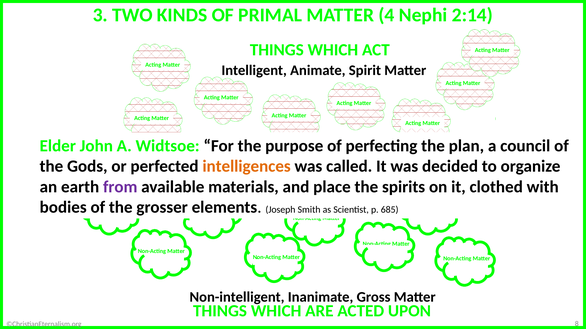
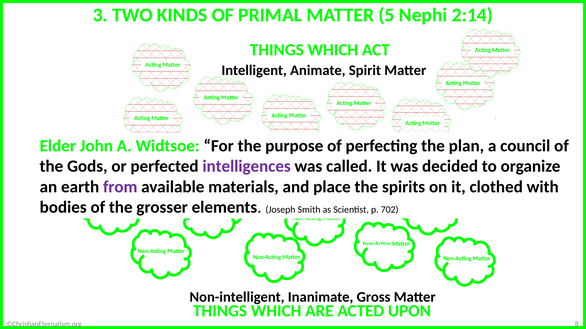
4: 4 -> 5 (386, 15)
intelligences colour: orange -> purple (247, 167)
685: 685 -> 702 (390, 210)
